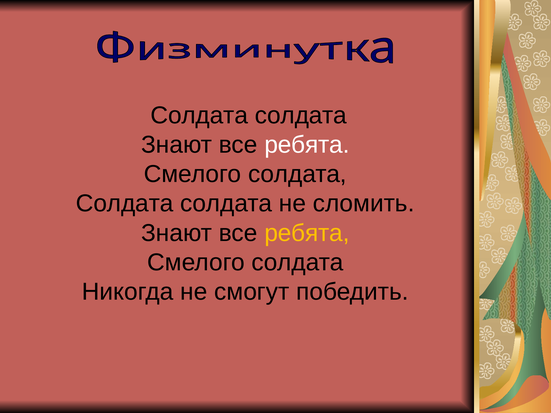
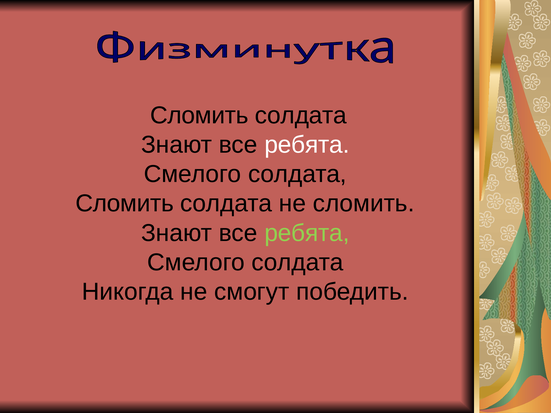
Солдата: Солдата -> Сломить (199, 116)
Солдата: Солдата -> Сломить (125, 204)
ребята colour: yellow -> light green (307, 233)
